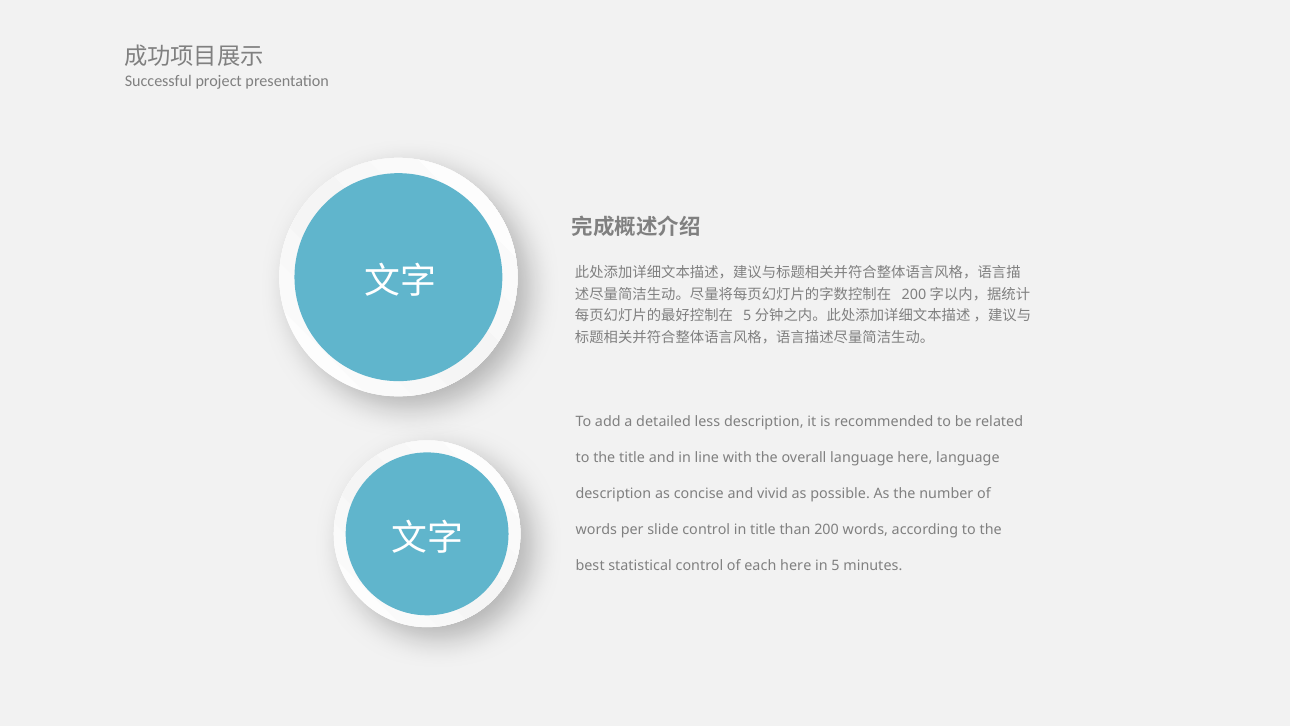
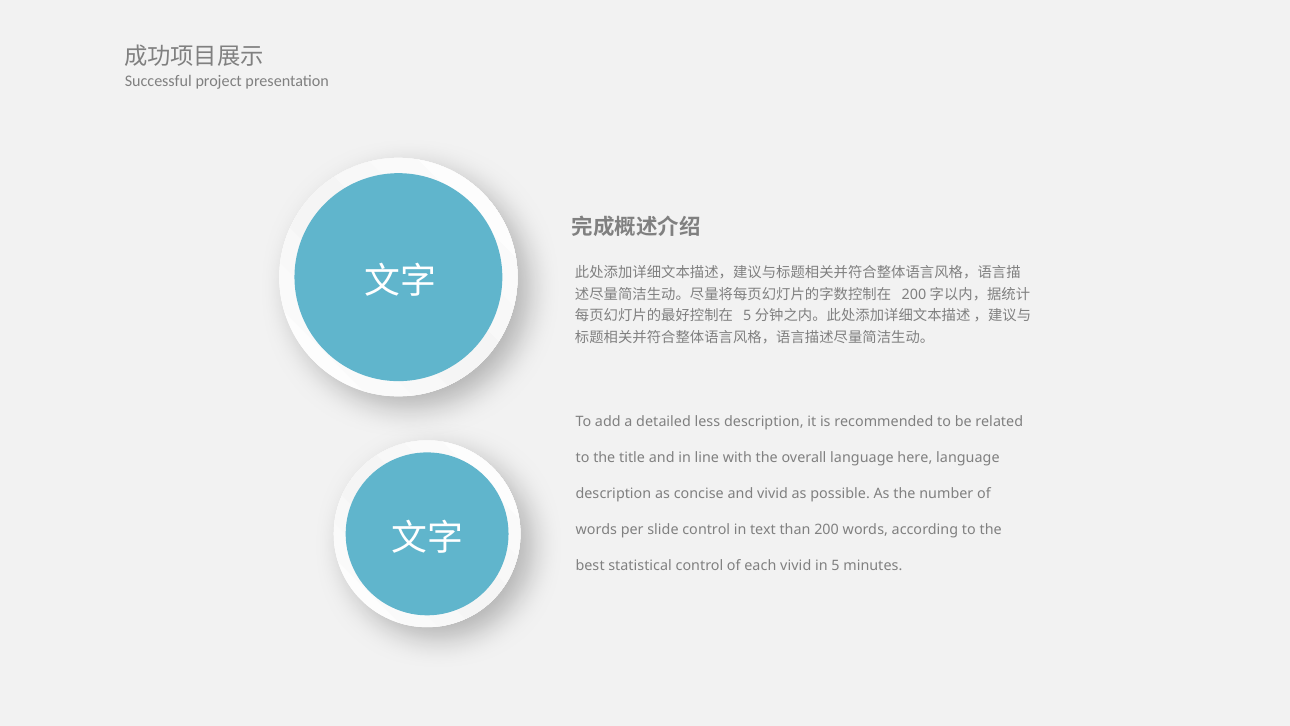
in title: title -> text (763, 530)
each here: here -> vivid (796, 565)
